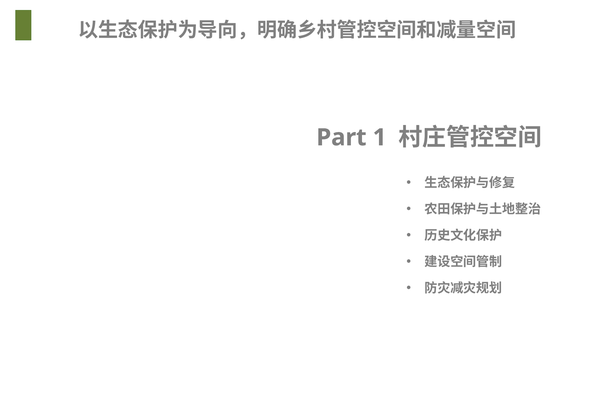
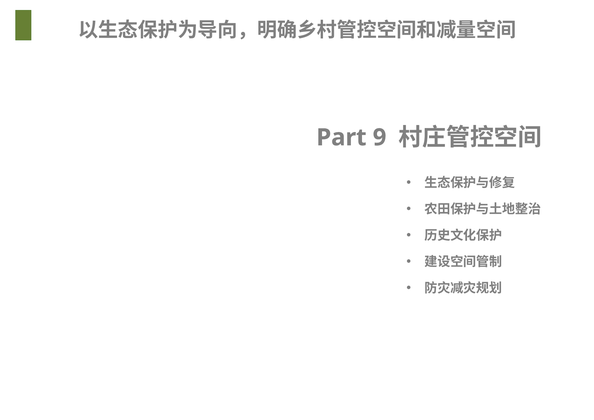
1: 1 -> 9 (380, 138)
